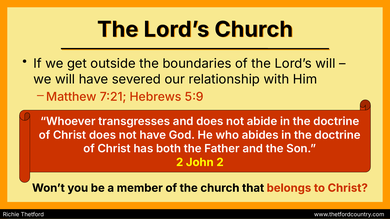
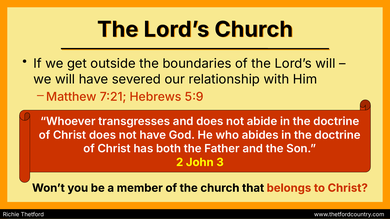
John 2: 2 -> 3 (220, 163)
